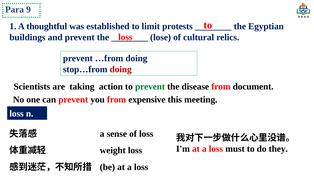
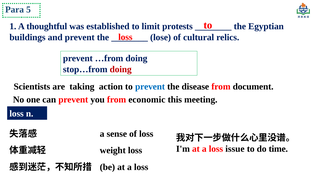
9: 9 -> 5 (28, 10)
prevent colour: green -> blue (150, 86)
expensive: expensive -> economic (147, 99)
must: must -> issue (235, 149)
they: they -> time (278, 149)
